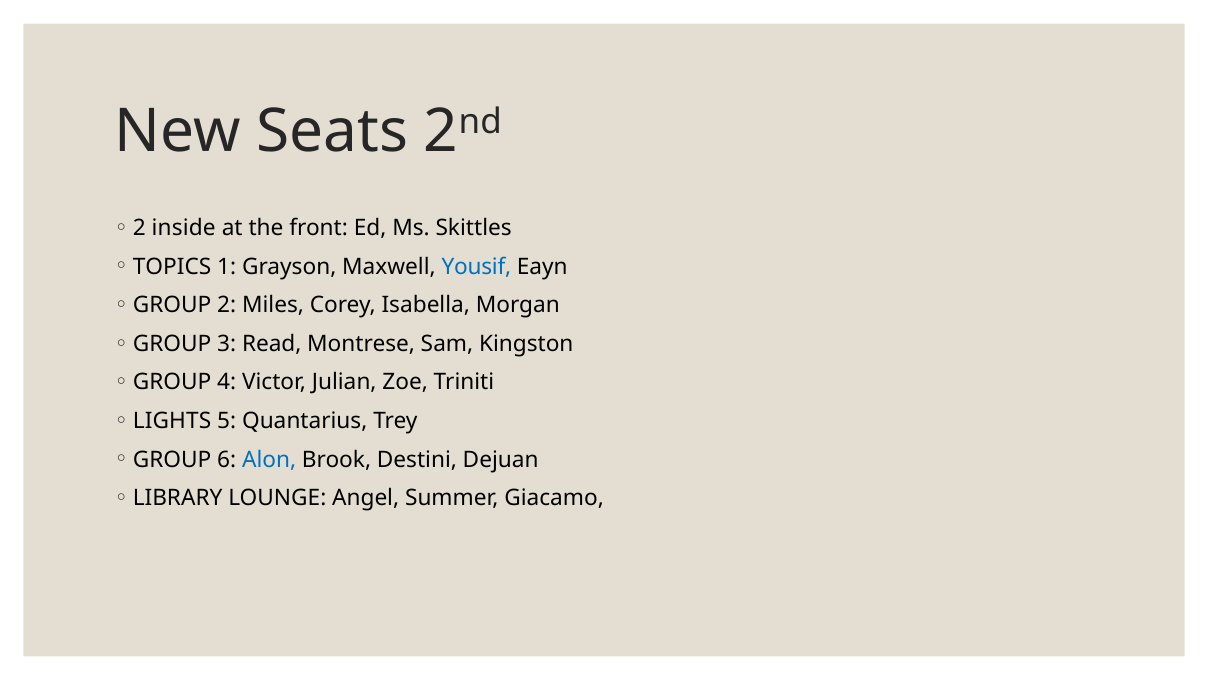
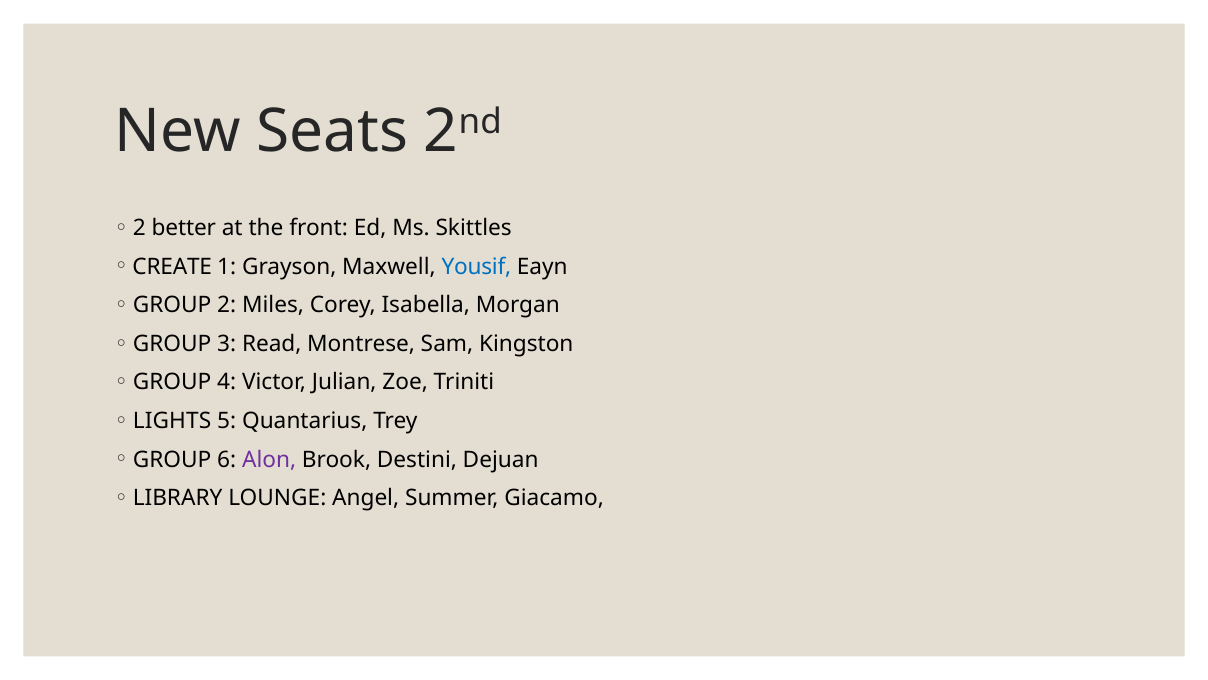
inside: inside -> better (184, 228)
TOPICS: TOPICS -> CREATE (172, 267)
Alon colour: blue -> purple (269, 459)
